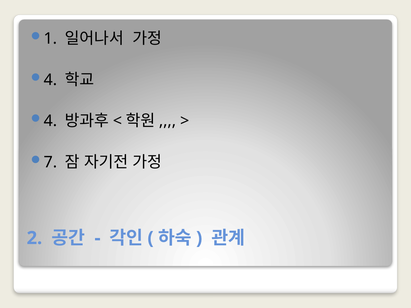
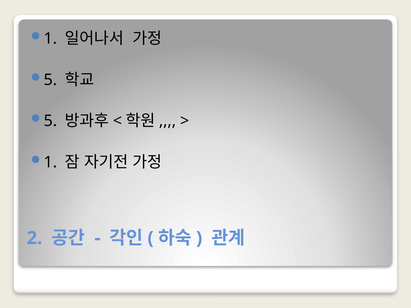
4: 4 -> 5 (50, 80)
4: 4 -> 5 (50, 121)
7: 7 -> 1 (50, 162)
